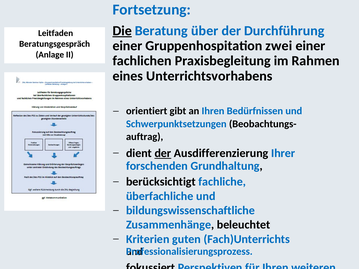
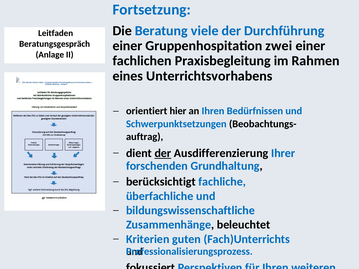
Die underline: present -> none (122, 31)
über: über -> viele (205, 31)
gibt: gibt -> hier (178, 111)
